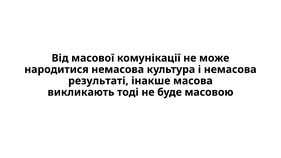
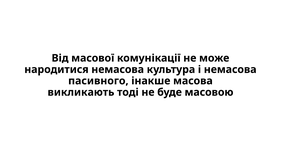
результаті: результаті -> пасивного (98, 81)
